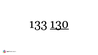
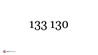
130 underline: present -> none (59, 24)
